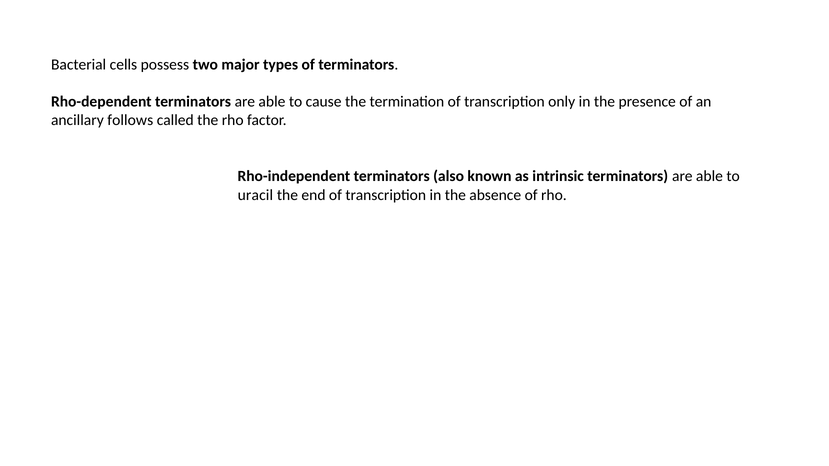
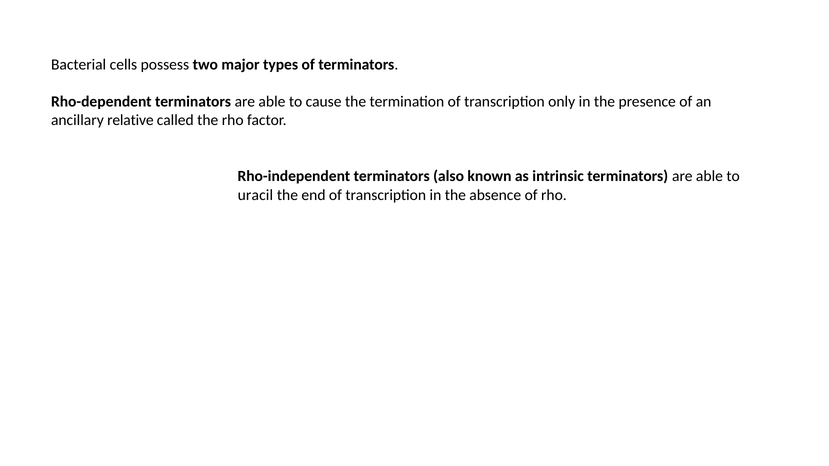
follows: follows -> relative (130, 120)
